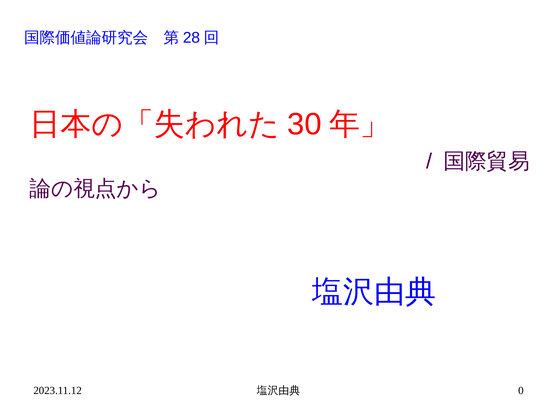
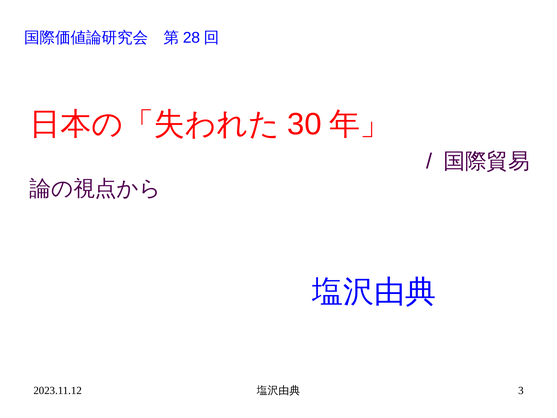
0: 0 -> 3 (521, 390)
